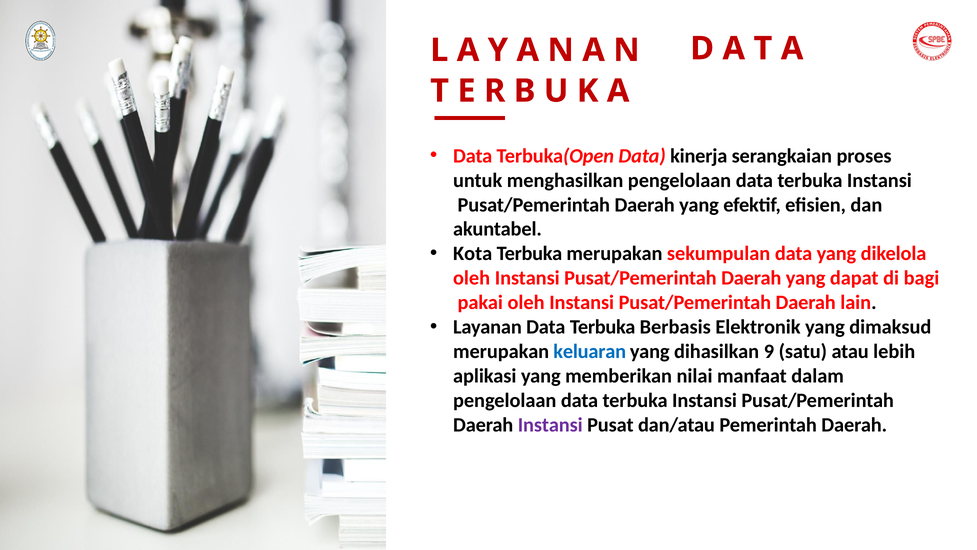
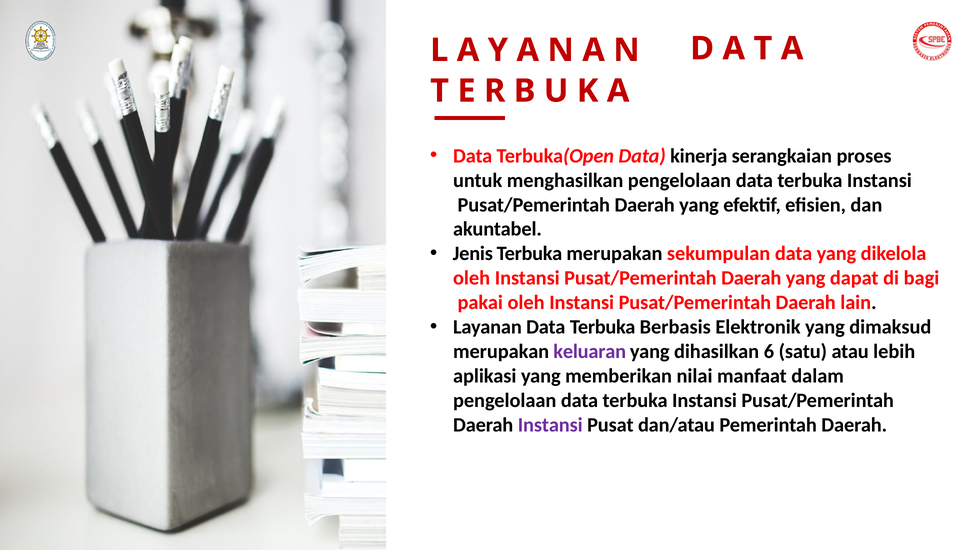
Kota: Kota -> Jenis (473, 254)
keluaran colour: blue -> purple (590, 351)
9: 9 -> 6 (769, 351)
